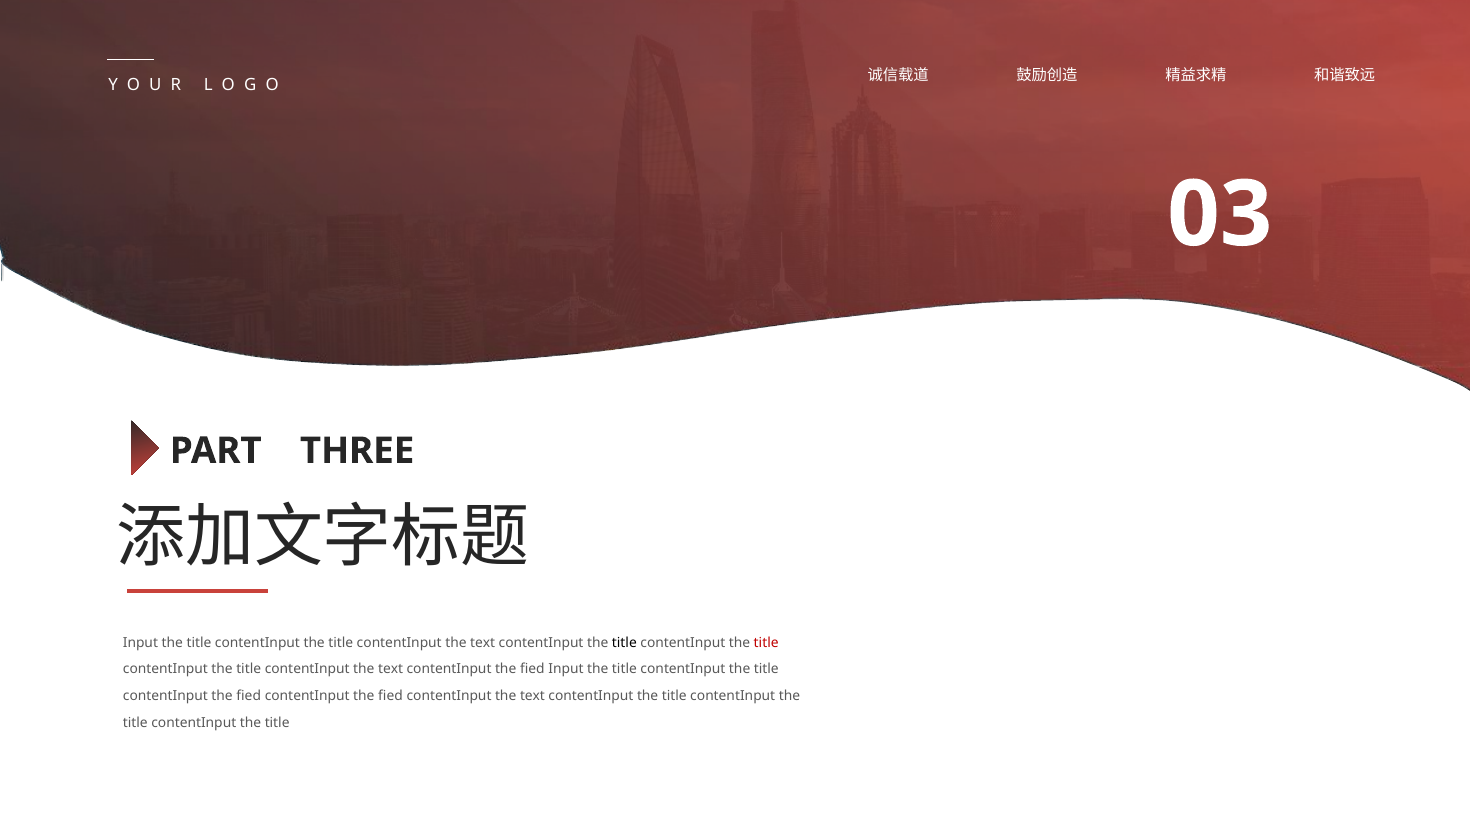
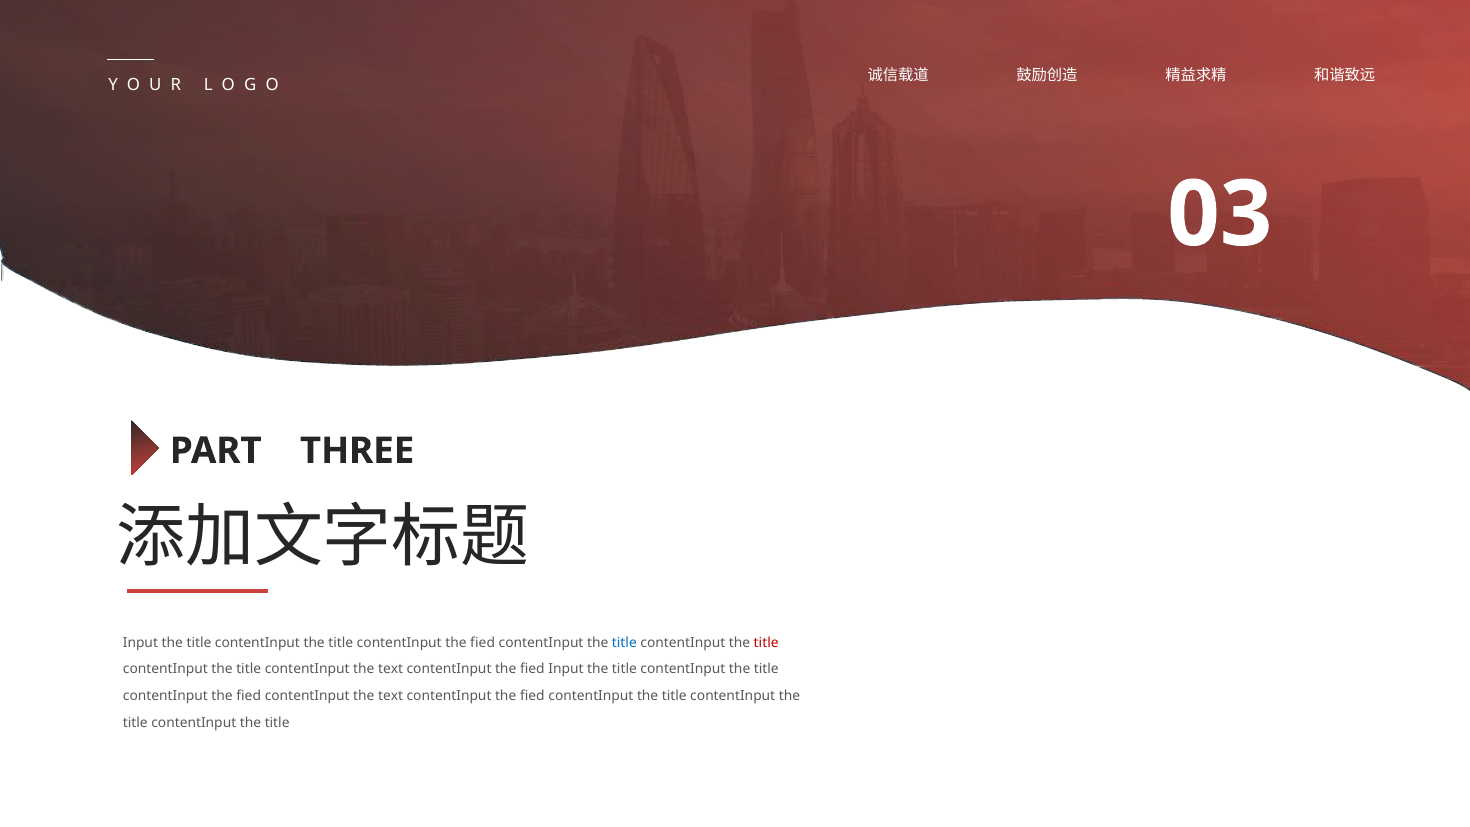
text: text -> fied (483, 643)
title colour: black -> blue (624, 643)
fied: fied -> text (391, 696)
text: text -> fied (532, 696)
